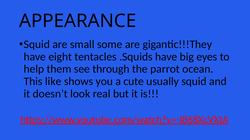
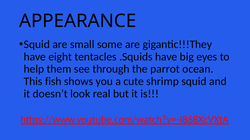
like: like -> fish (53, 82)
usually: usually -> shrimp (163, 82)
